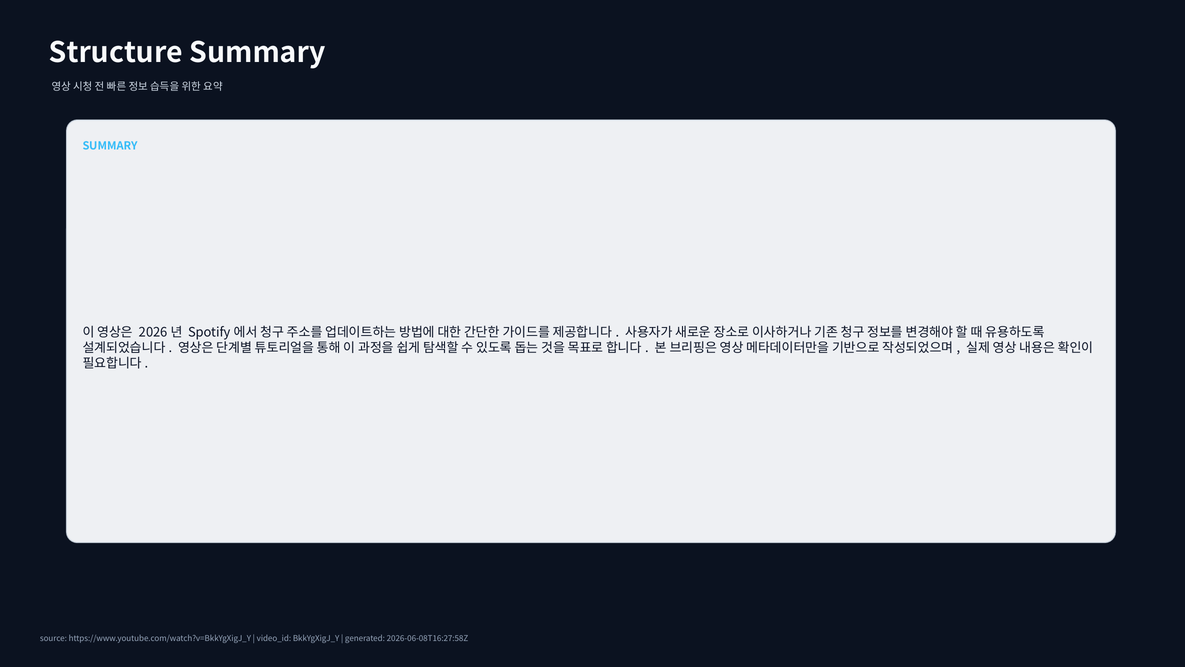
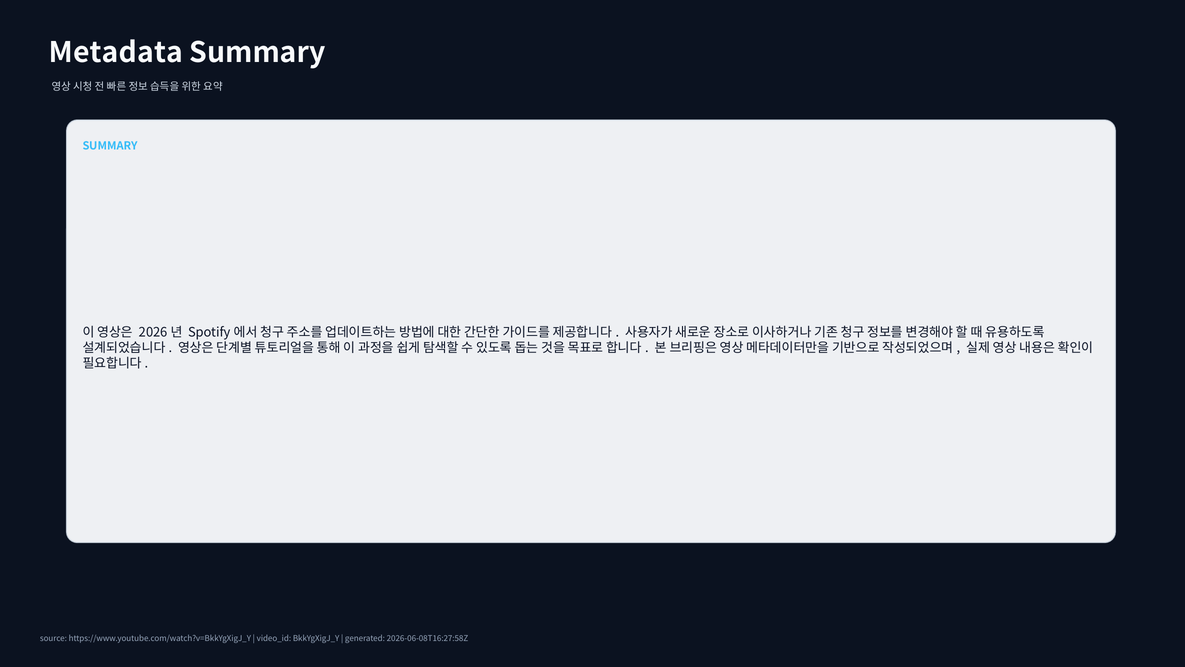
Structure: Structure -> Metadata (116, 53)
